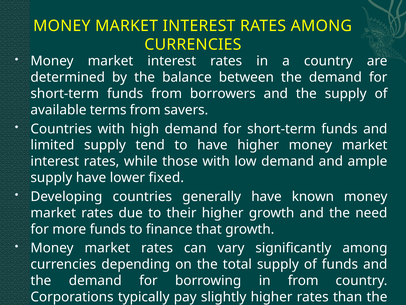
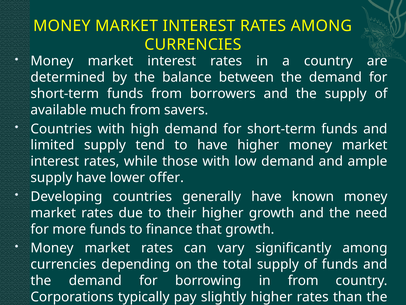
terms: terms -> much (108, 110)
fixed: fixed -> offer (166, 177)
